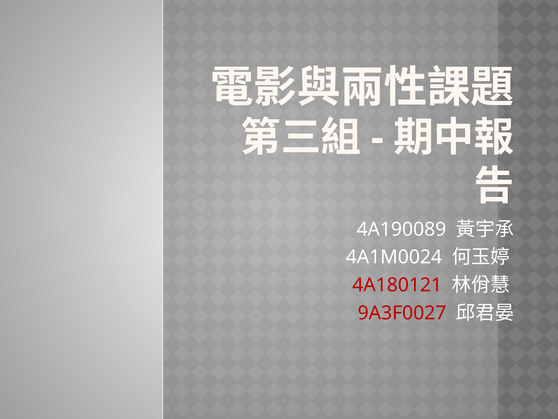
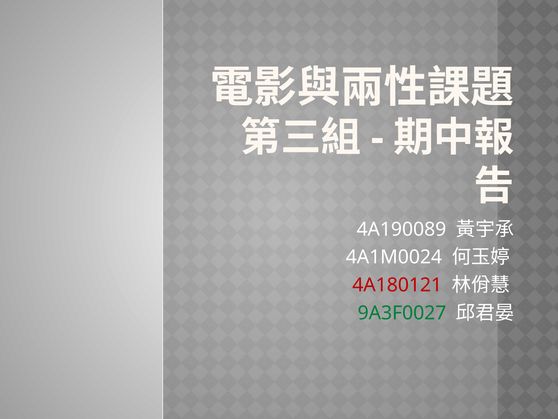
9A3F0027 colour: red -> green (402, 313)
